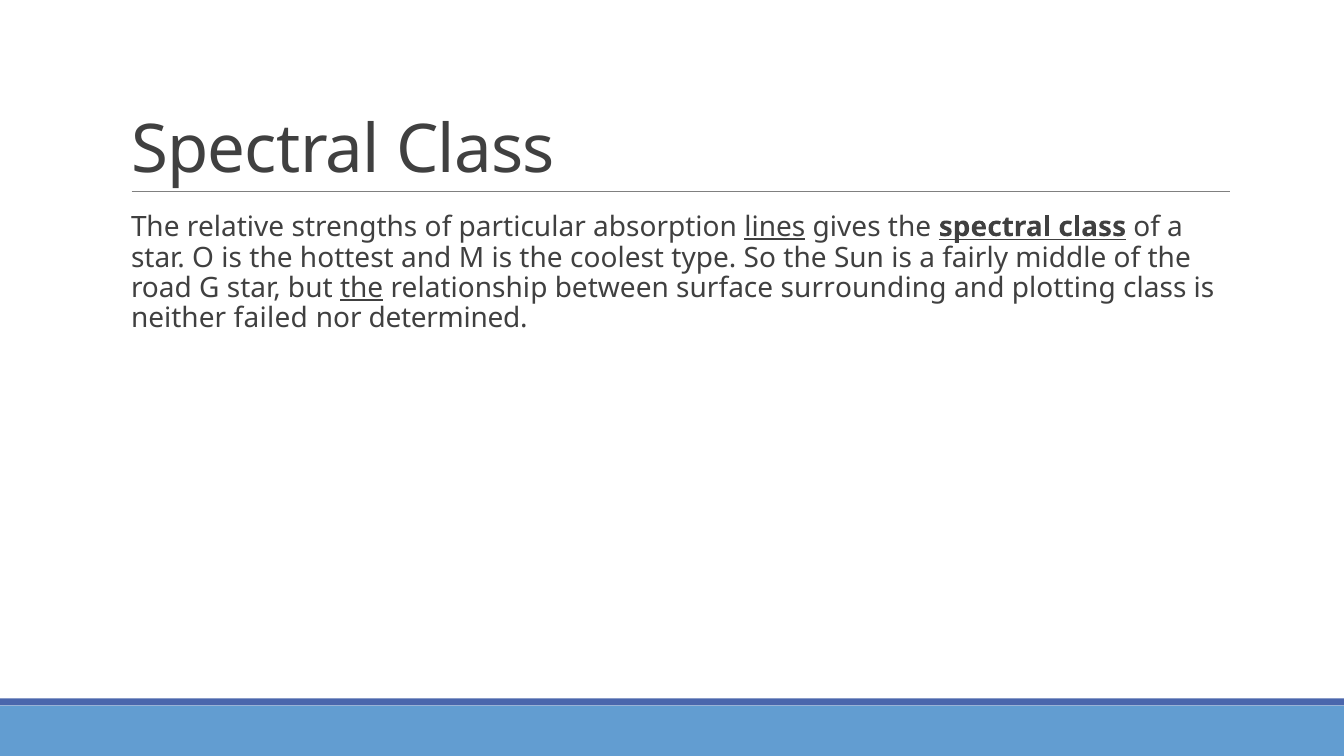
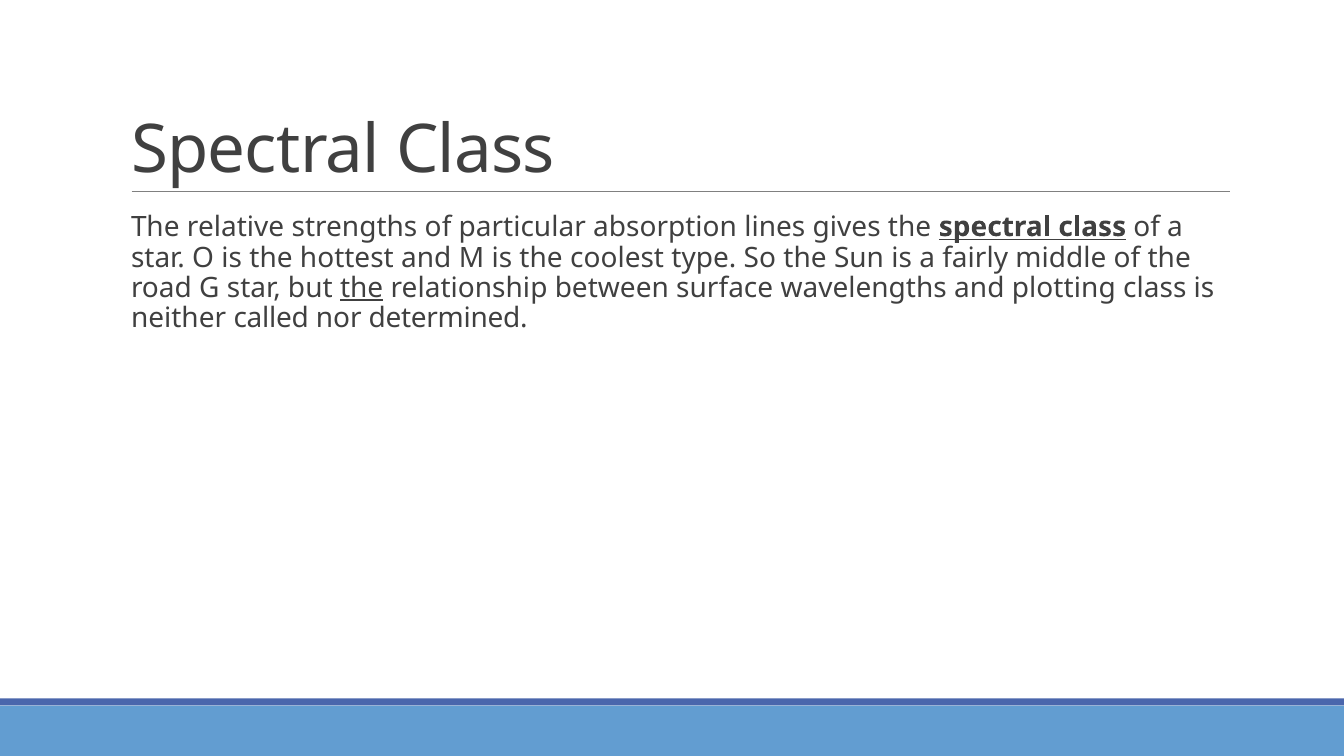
lines underline: present -> none (775, 227)
surrounding: surrounding -> wavelengths (864, 288)
failed: failed -> called (271, 318)
